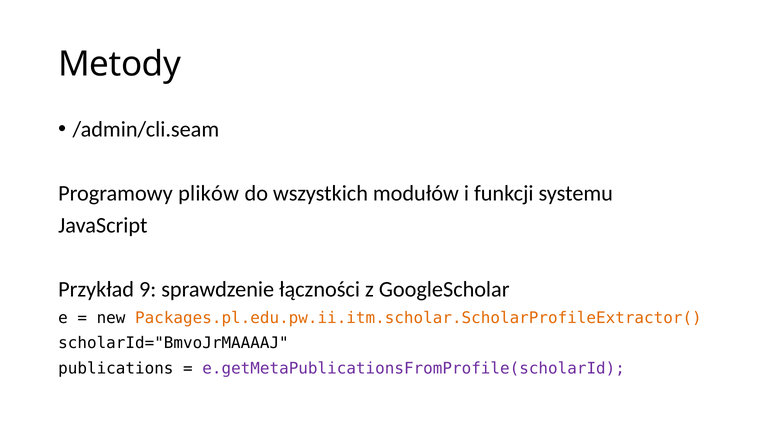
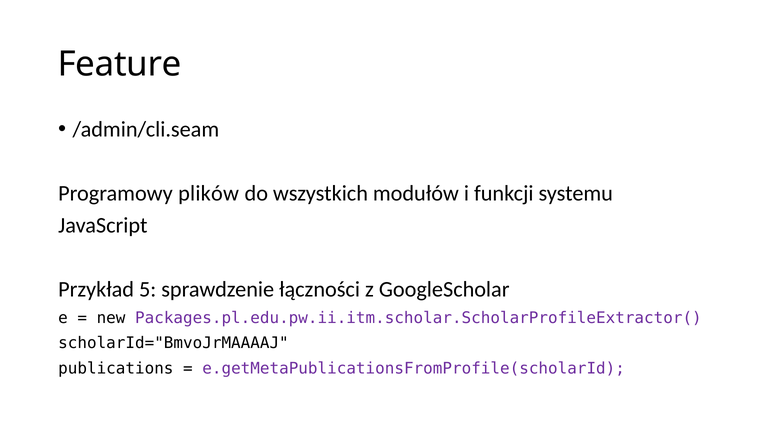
Metody: Metody -> Feature (120, 64)
9: 9 -> 5 (148, 289)
Packages.pl.edu.pw.ii.itm.scholar.ScholarProfileExtractor( colour: orange -> purple (418, 318)
